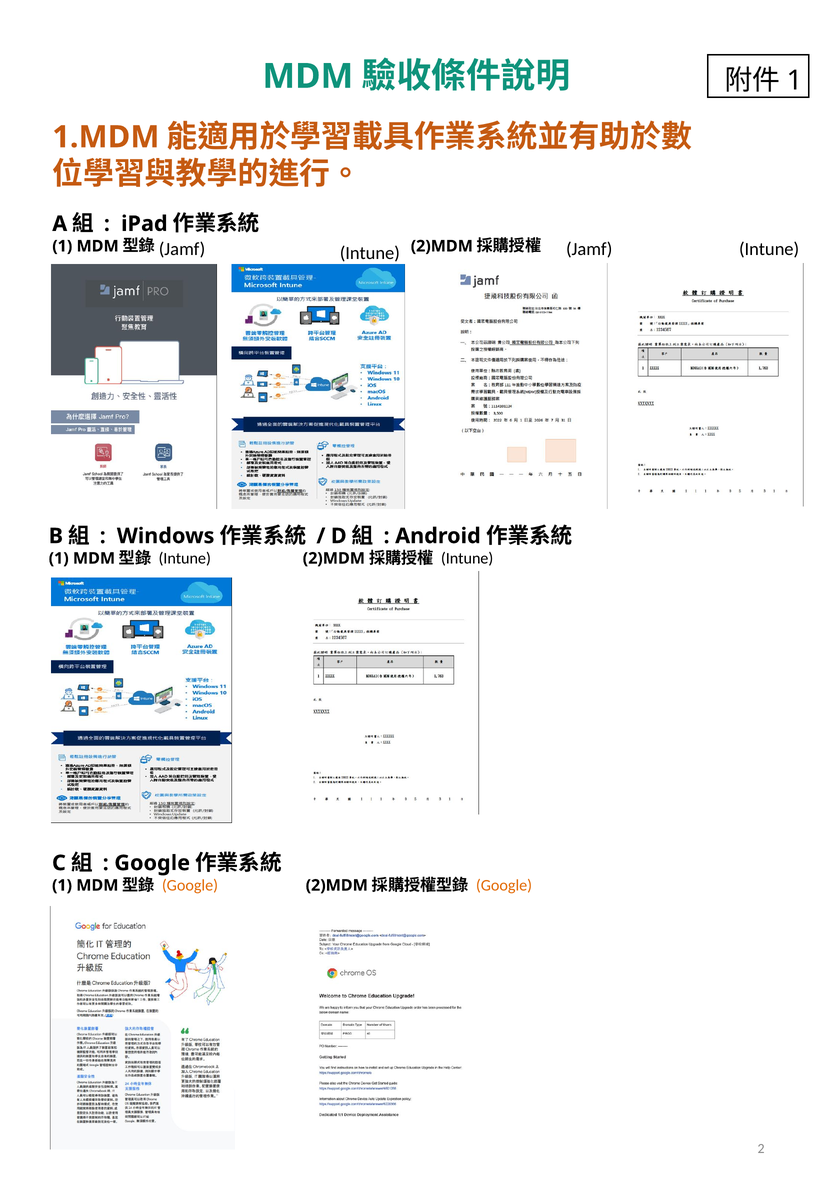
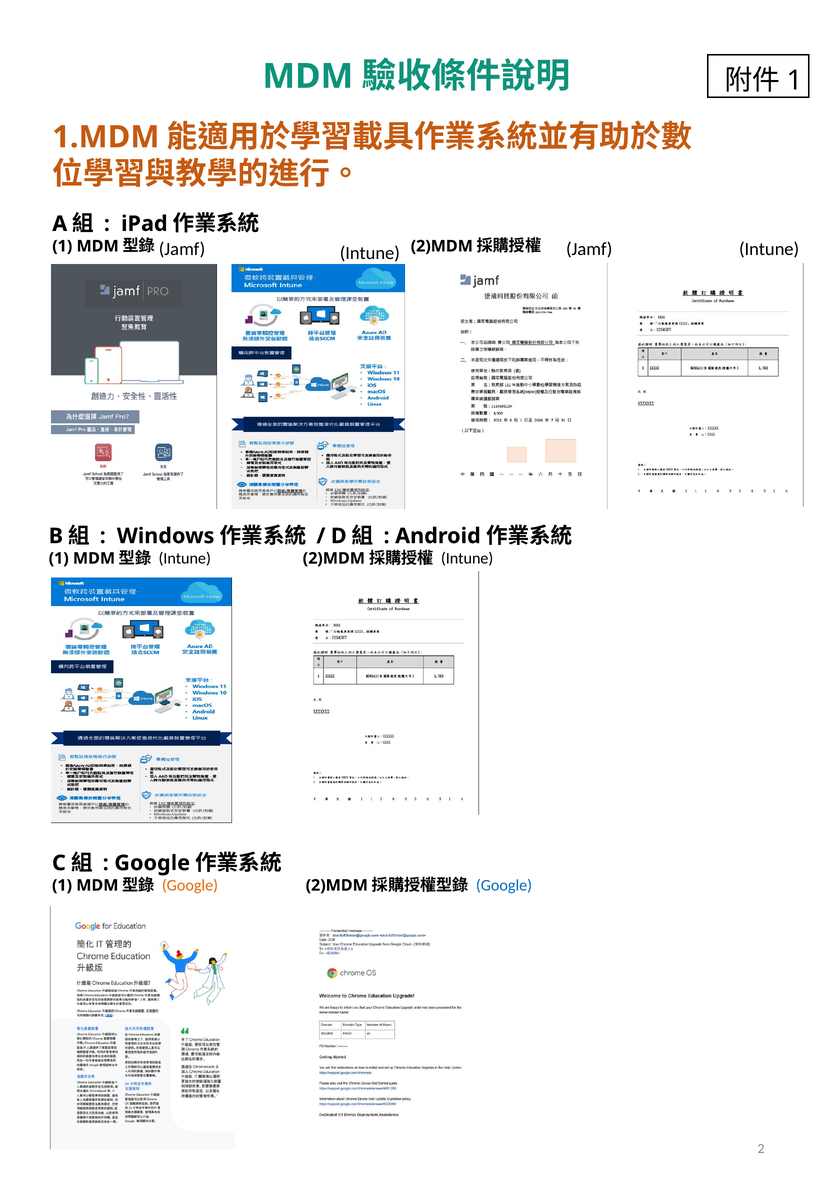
Google colour: orange -> blue (504, 885)
